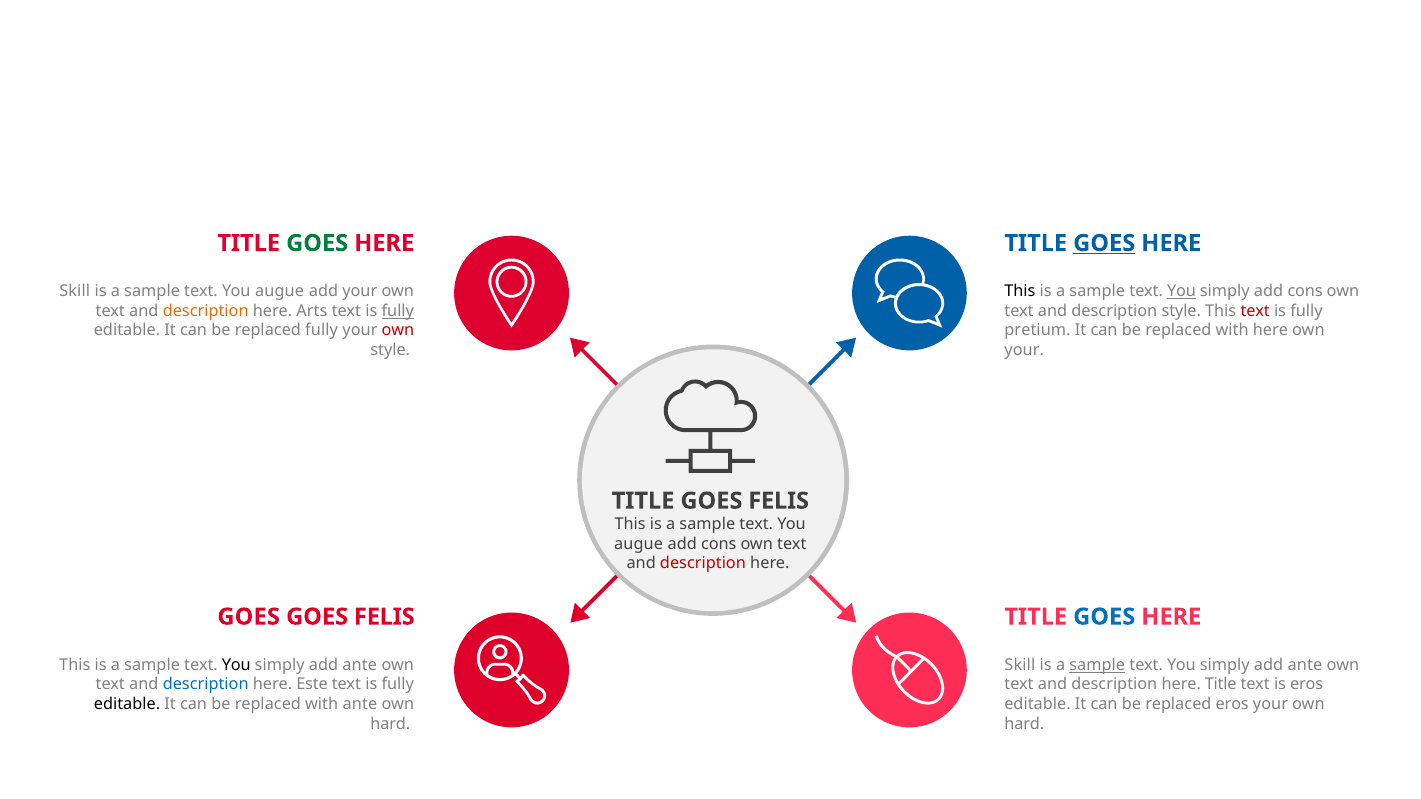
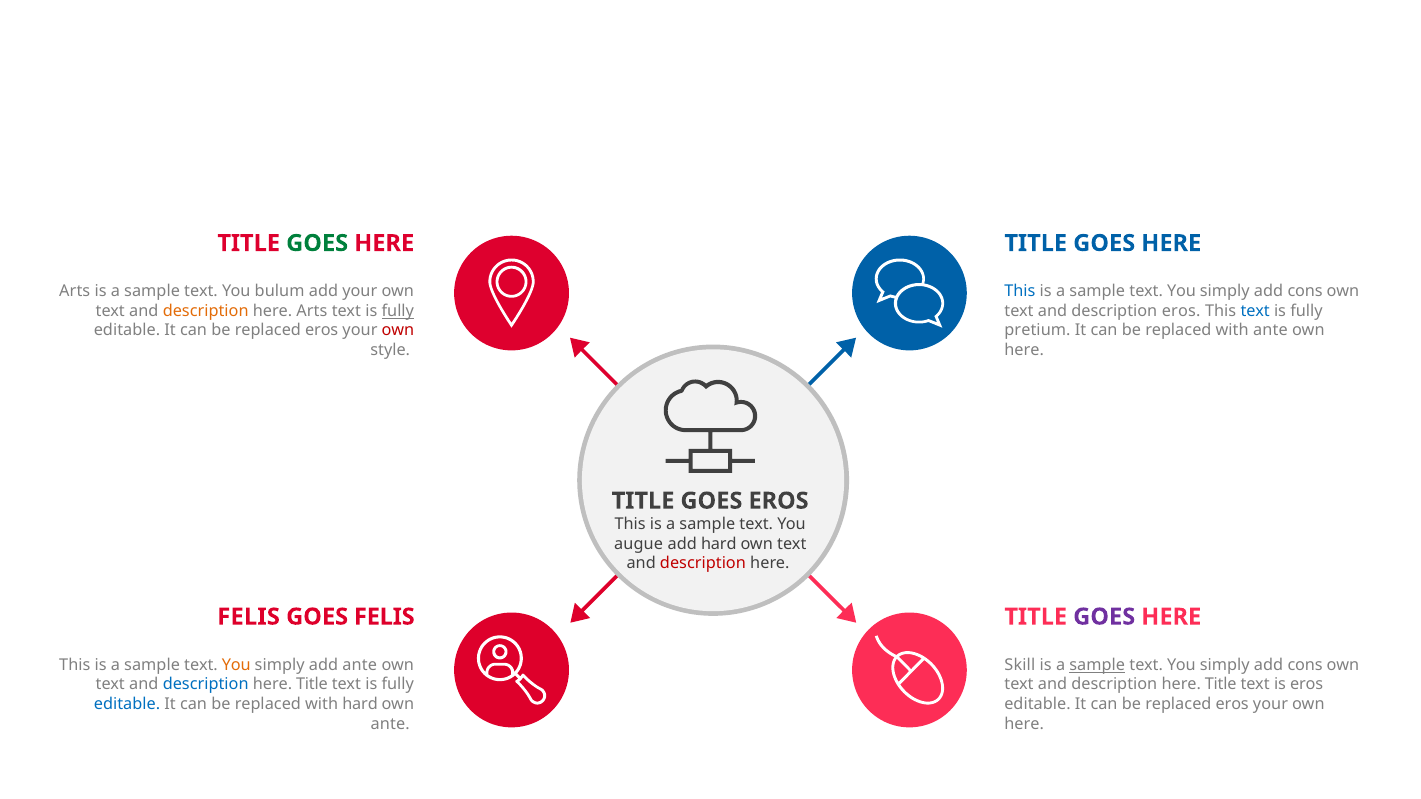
GOES underline: present -> none (1104, 243)
Skill: Skill -> Arts (75, 292)
augue: augue -> bulum (280, 292)
This colour: black -> blue (1020, 292)
You underline: present -> none (1181, 292)
description style: style -> eros (1181, 311)
text colour: red -> blue (1255, 311)
fully: fully -> eros (322, 331)
with here: here -> ante (1270, 331)
your: your -> here (1024, 350)
TITLE GOES FELIS: FELIS -> EROS (779, 501)
cons: cons -> hard (719, 544)
GOES: GOES -> FELIS (249, 617)
GOES colour: blue -> purple (1104, 617)
You colour: black -> orange (236, 665)
ante: ante -> cons (1305, 665)
Este: Este -> Title (312, 685)
editable colour: black -> blue (127, 704)
with ante: ante -> hard (360, 704)
hard: hard -> ante (390, 724)
hard: hard -> here (1024, 724)
